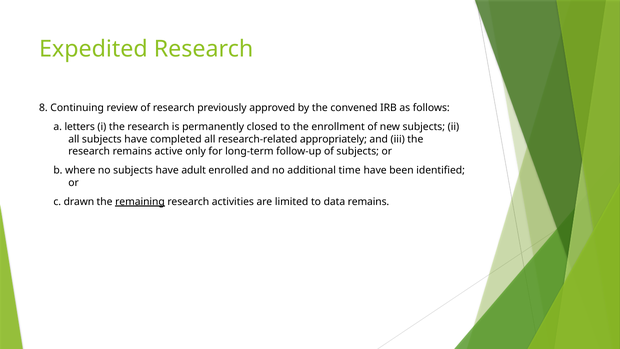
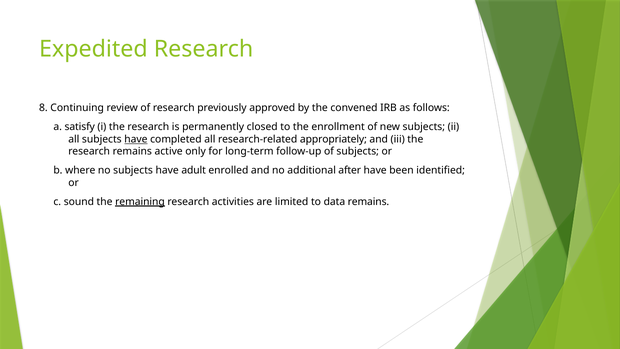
letters: letters -> satisfy (80, 127)
have underline: none -> present (136, 139)
time: time -> after (350, 170)
drawn: drawn -> sound (79, 201)
